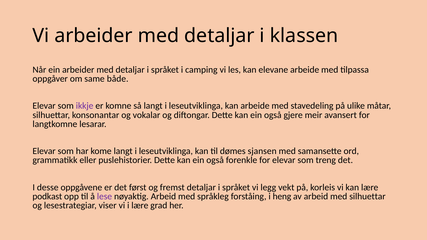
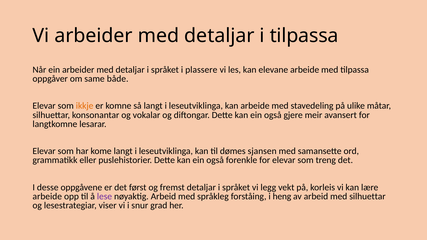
i klassen: klassen -> tilpassa (304, 36)
camping: camping -> plassere (201, 70)
ikkje colour: purple -> orange (85, 106)
podkast: podkast -> arbeide (47, 197)
i lære: lære -> snur (140, 206)
